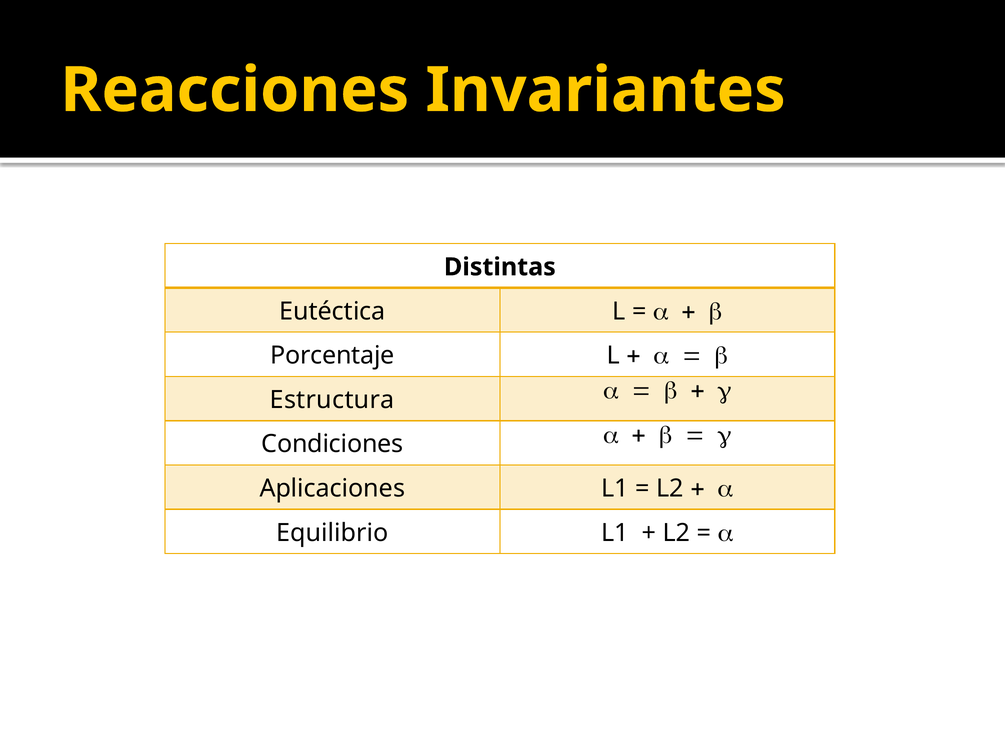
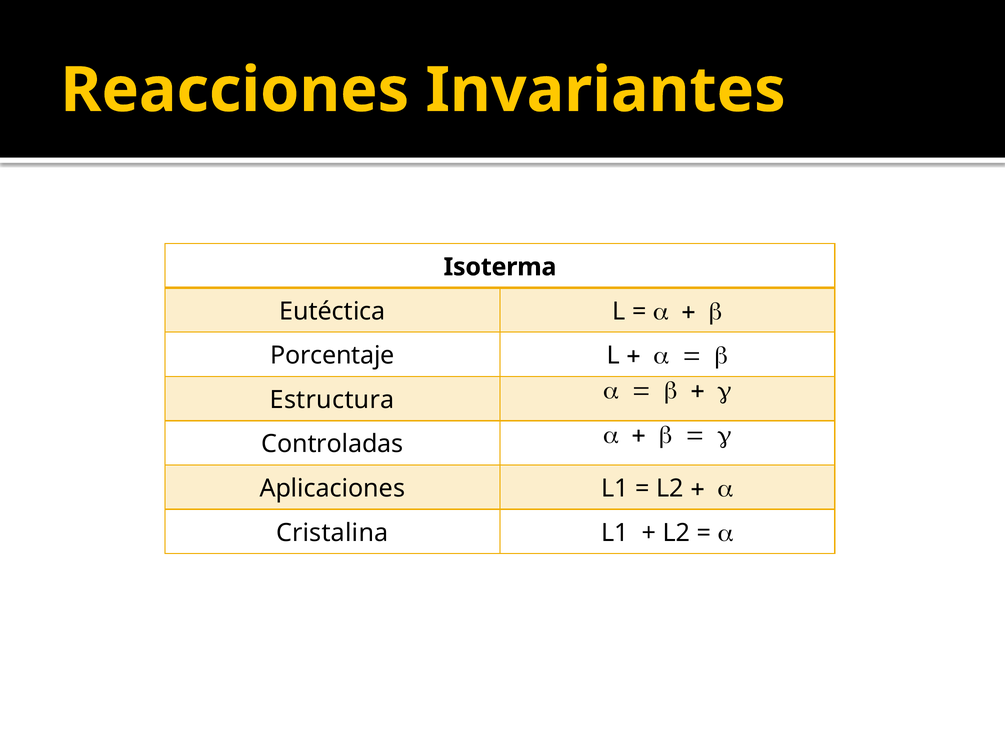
Distintas: Distintas -> Isoterma (500, 267)
Condiciones: Condiciones -> Controladas (332, 444)
Equilibrio: Equilibrio -> Cristalina (332, 533)
